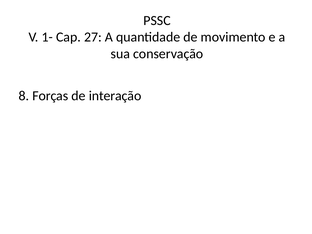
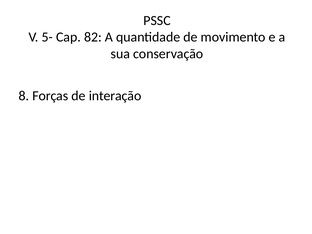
1-: 1- -> 5- (47, 37)
27: 27 -> 82 (93, 37)
